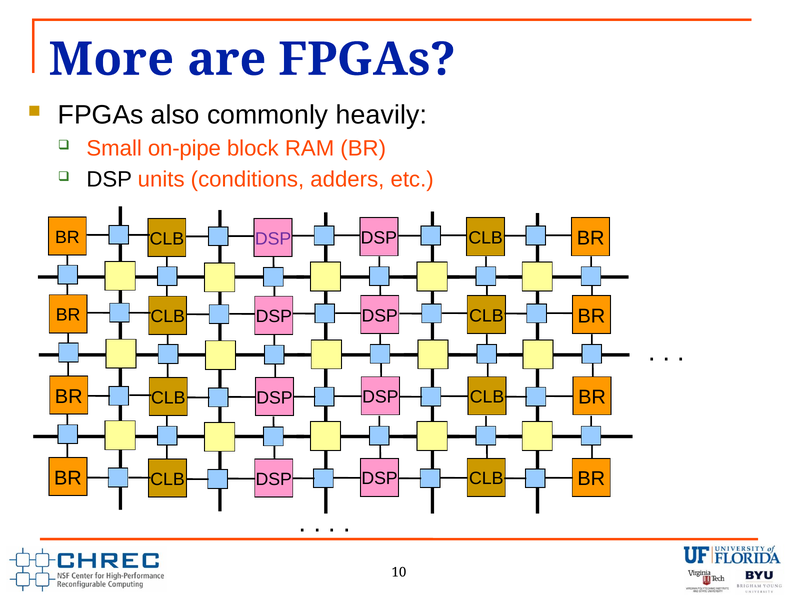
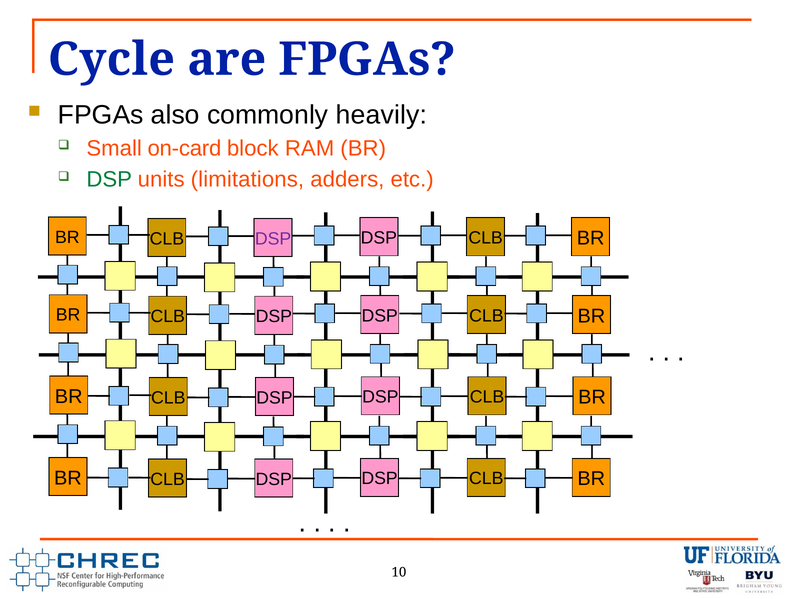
More: More -> Cycle (111, 59)
on-pipe: on-pipe -> on-card (184, 148)
DSP colour: black -> green (109, 179)
conditions: conditions -> limitations (247, 179)
